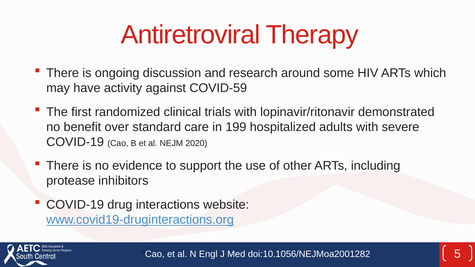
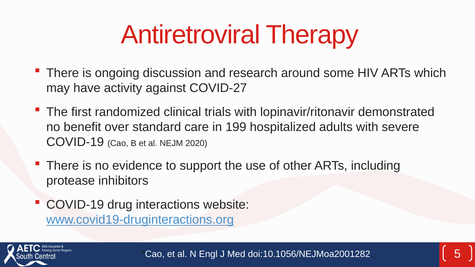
COVID-59: COVID-59 -> COVID-27 (218, 88)
